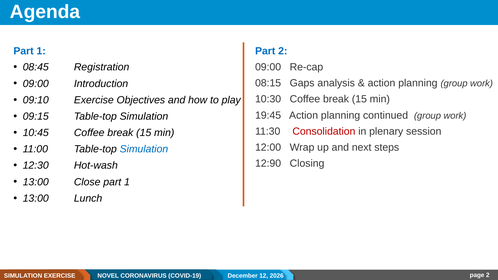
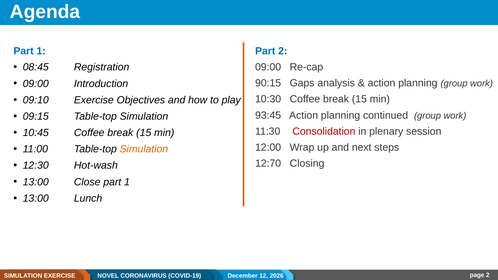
08:15: 08:15 -> 90:15 (268, 83)
19:45: 19:45 -> 93:45 (268, 115)
Simulation colour: blue -> orange (144, 149)
12:90: 12:90 -> 12:70 (268, 164)
